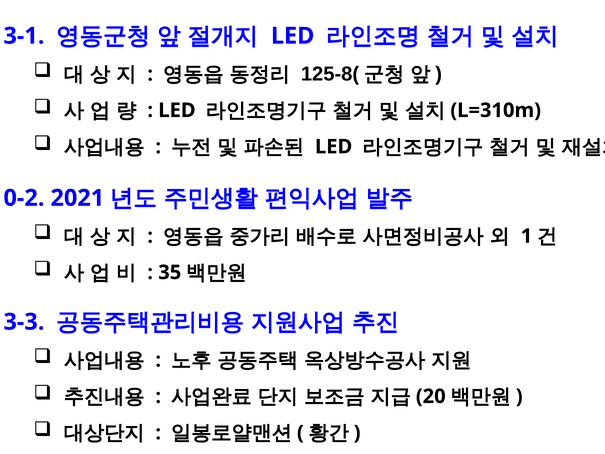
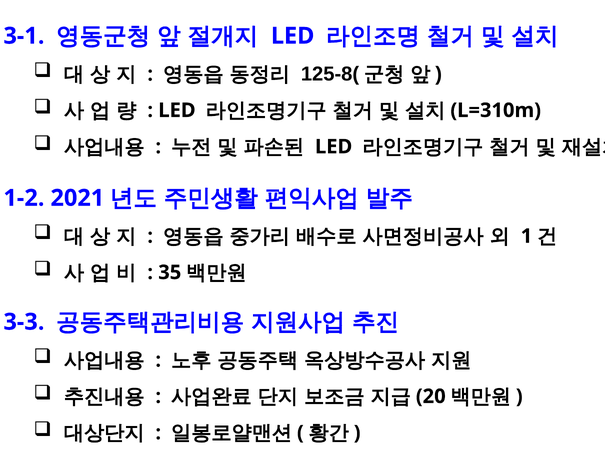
0-2: 0-2 -> 1-2 (24, 198)
